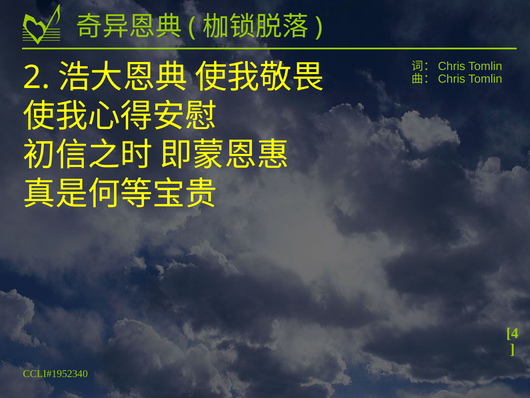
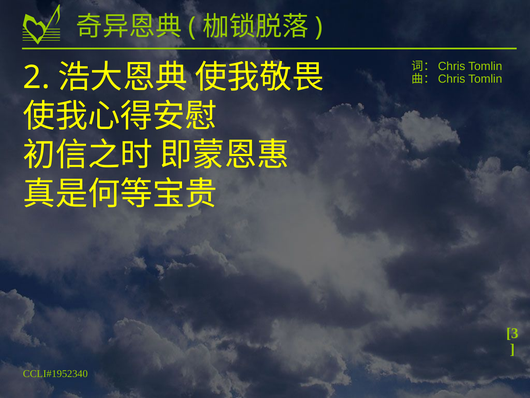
4: 4 -> 3 (512, 333)
